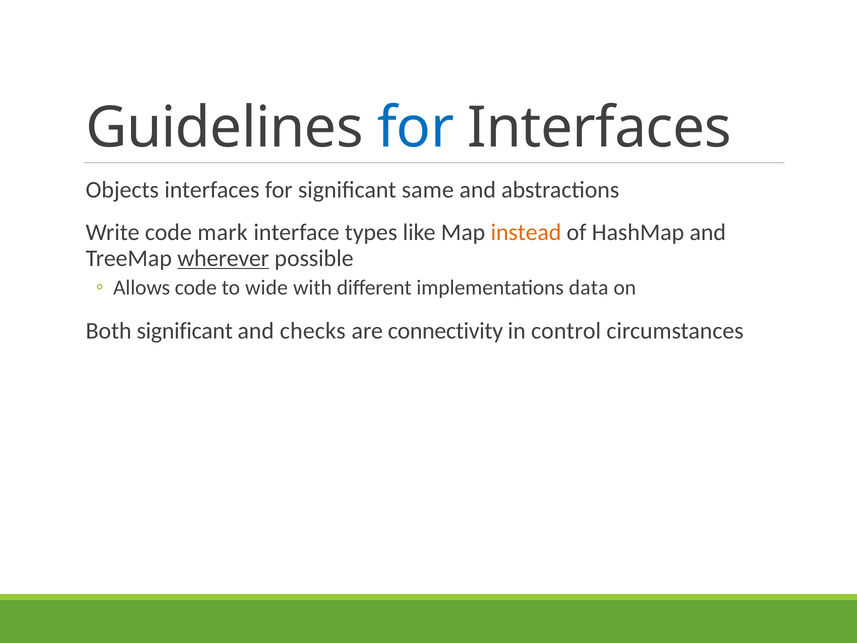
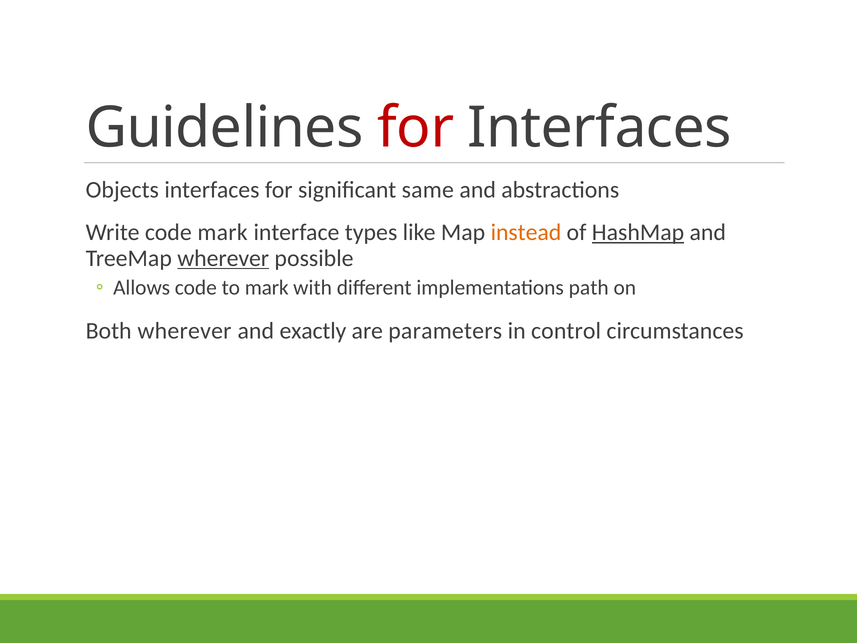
for colour: blue -> red (416, 128)
HashMap underline: none -> present (638, 232)
to wide: wide -> mark (267, 287)
data: data -> path (589, 287)
Both significant: significant -> wherever (185, 331)
checks: checks -> exactly (313, 331)
connectivity: connectivity -> parameters (445, 331)
